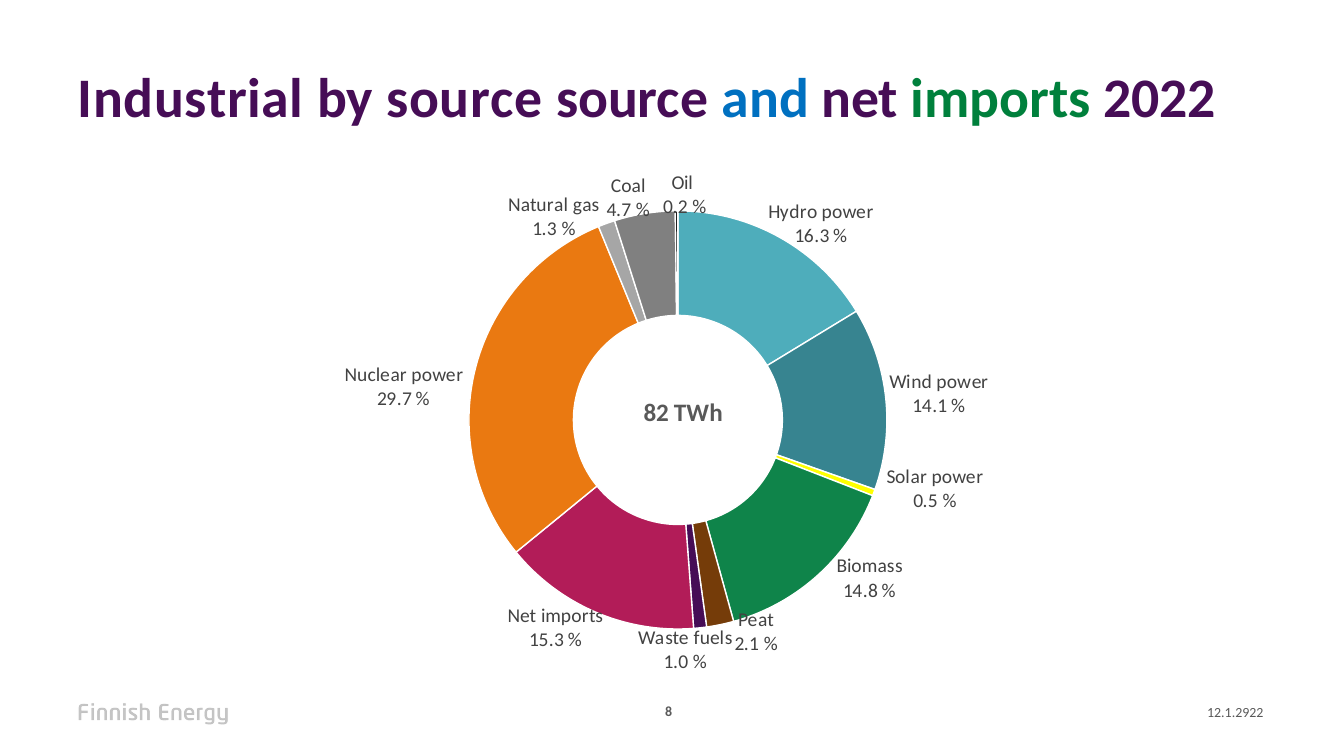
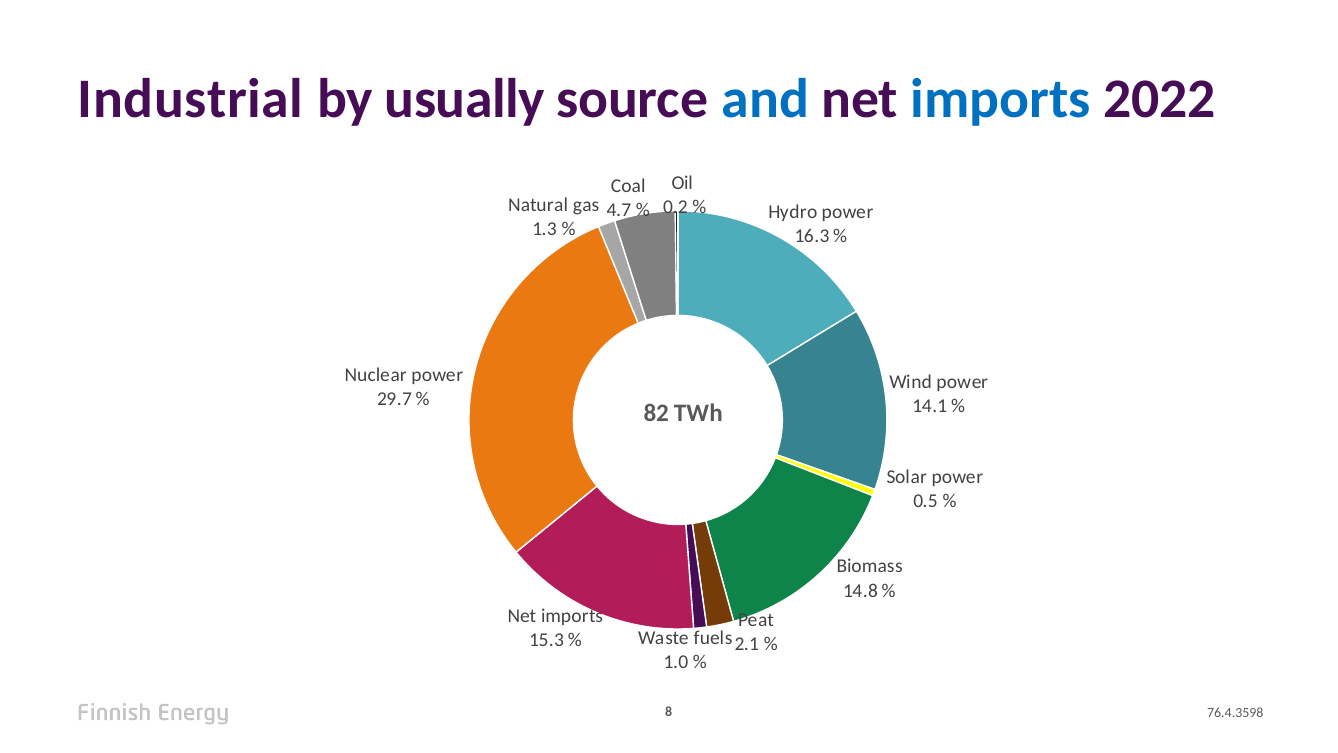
by source: source -> usually (465, 99)
imports colour: green -> blue (1001, 99)
12.1.2922: 12.1.2922 -> 76.4.3598 (1235, 712)
